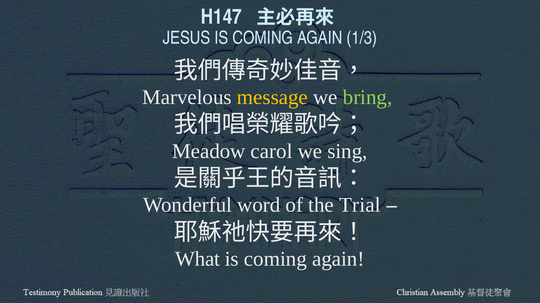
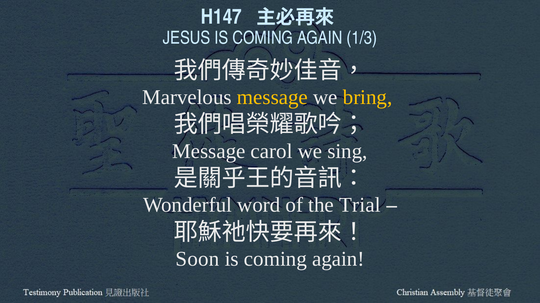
bring colour: light green -> yellow (368, 97)
Meadow: Meadow -> Message (209, 151)
What: What -> Soon (197, 260)
